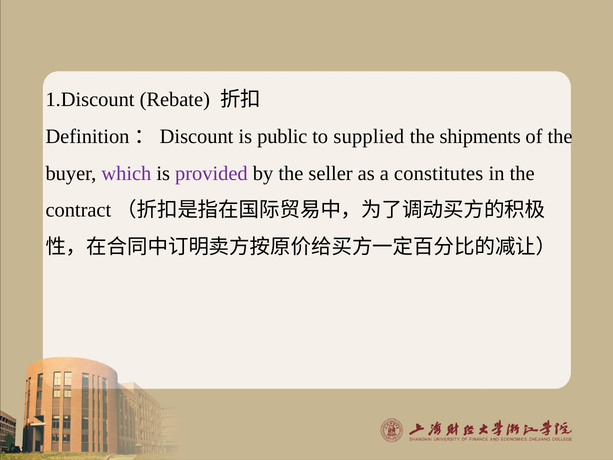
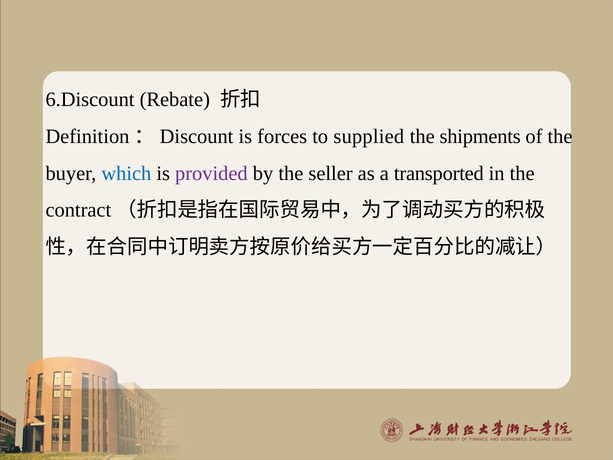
1.Discount: 1.Discount -> 6.Discount (90, 100)
public: public -> forces (282, 136)
which colour: purple -> blue (126, 173)
constitutes: constitutes -> transported (439, 173)
